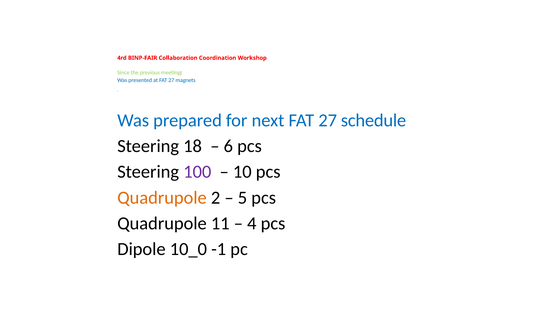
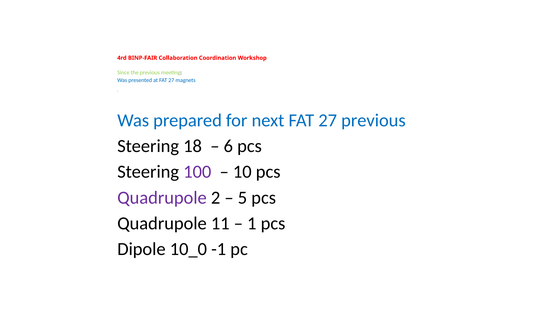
27 schedule: schedule -> previous (373, 121)
Quadrupole colour: orange -> purple (162, 198)
4: 4 -> 1 (252, 223)
